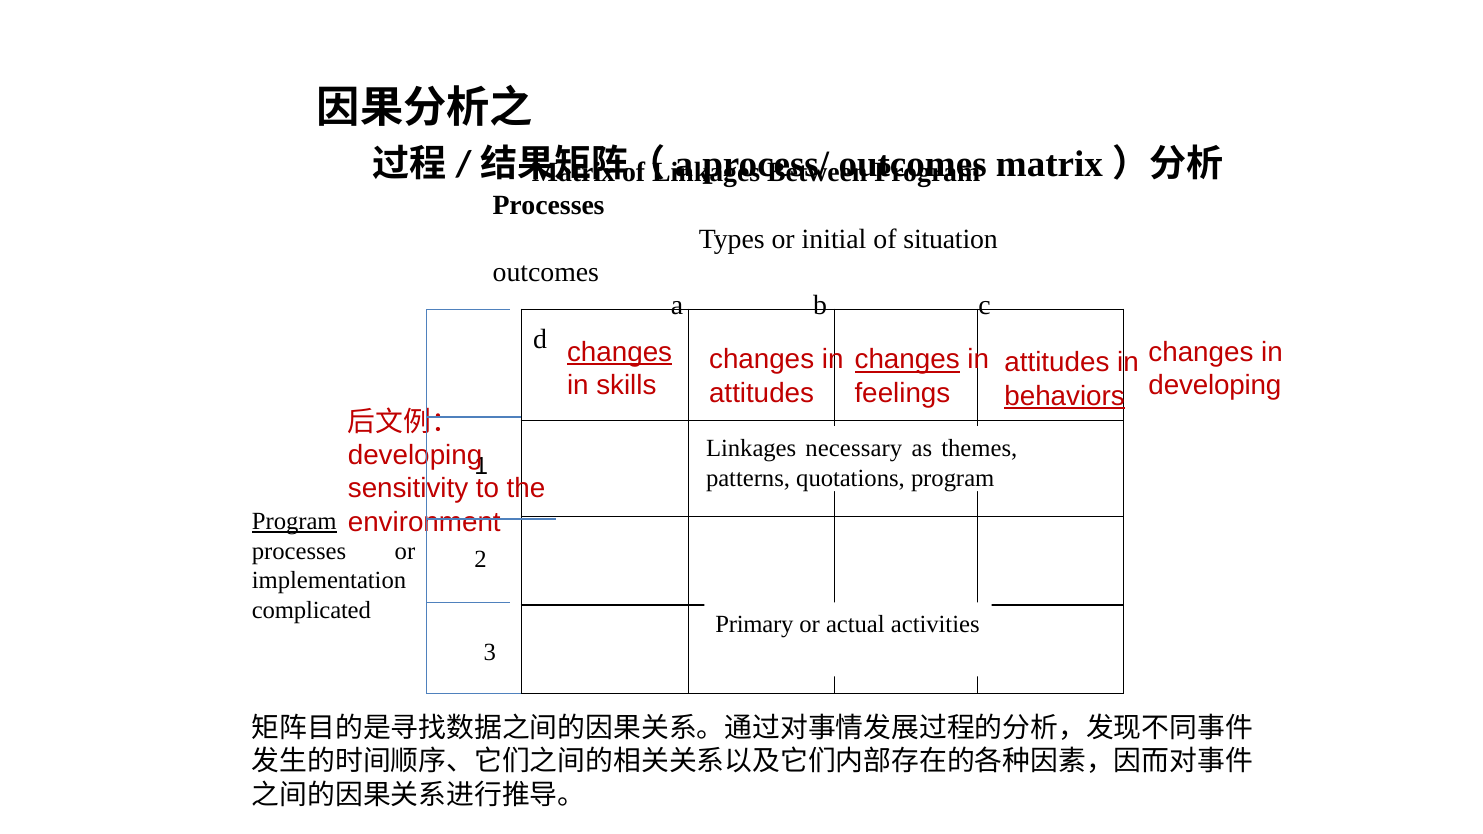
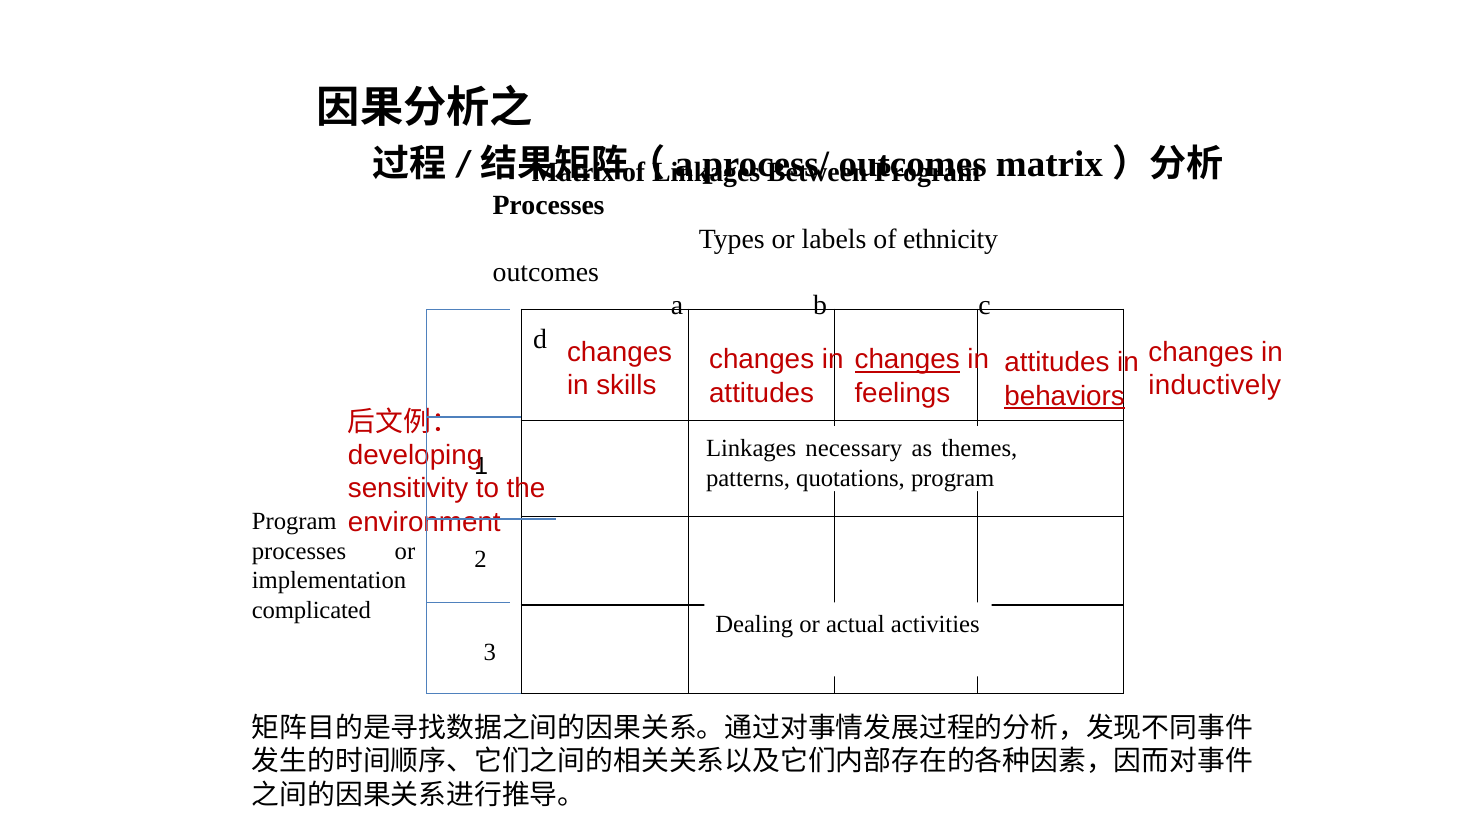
initial: initial -> labels (834, 239)
situation: situation -> ethnicity (951, 239)
changes underline: present -> none (620, 352)
developing: developing -> inductively (1215, 385)
Program underline: present -> none (294, 521)
Primary: Primary -> Dealing (754, 624)
